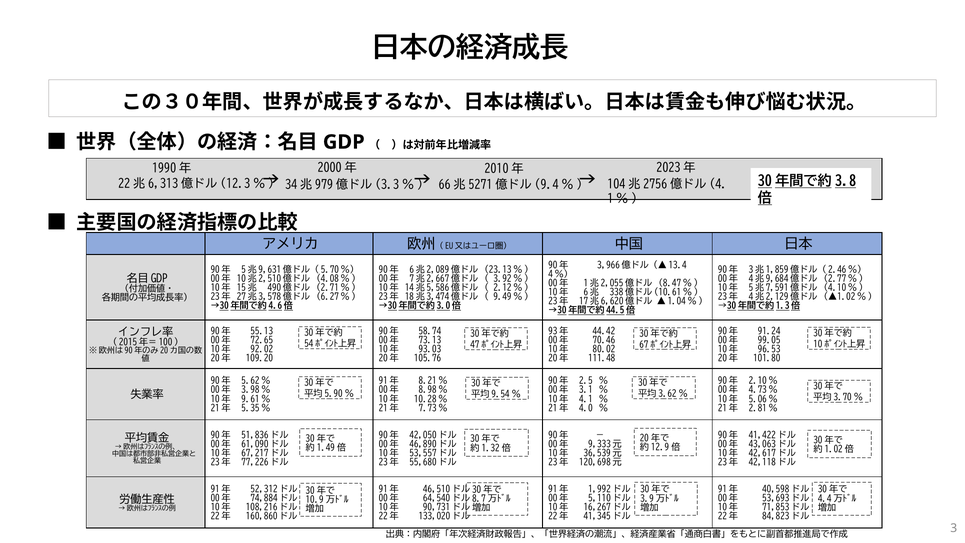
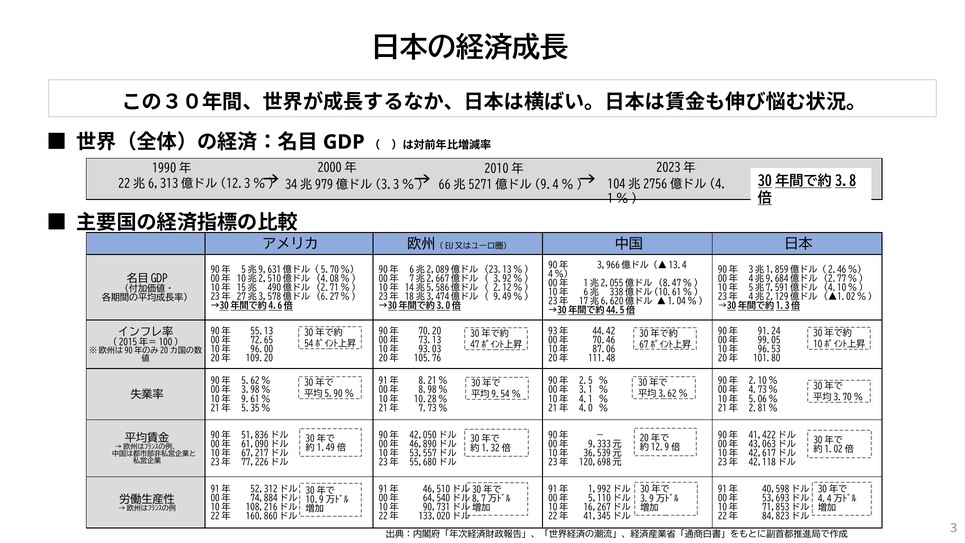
58.74: 58.74 -> 70.20 (430, 331)
92.02: 92.02 -> 96.00 (262, 349)
80.02: 80.02 -> 87.06 (604, 349)
